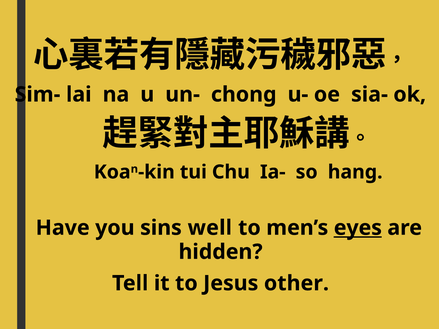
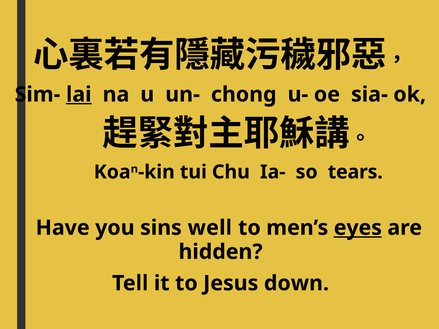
lai underline: none -> present (79, 95)
hang: hang -> tears (355, 172)
other: other -> down (296, 283)
